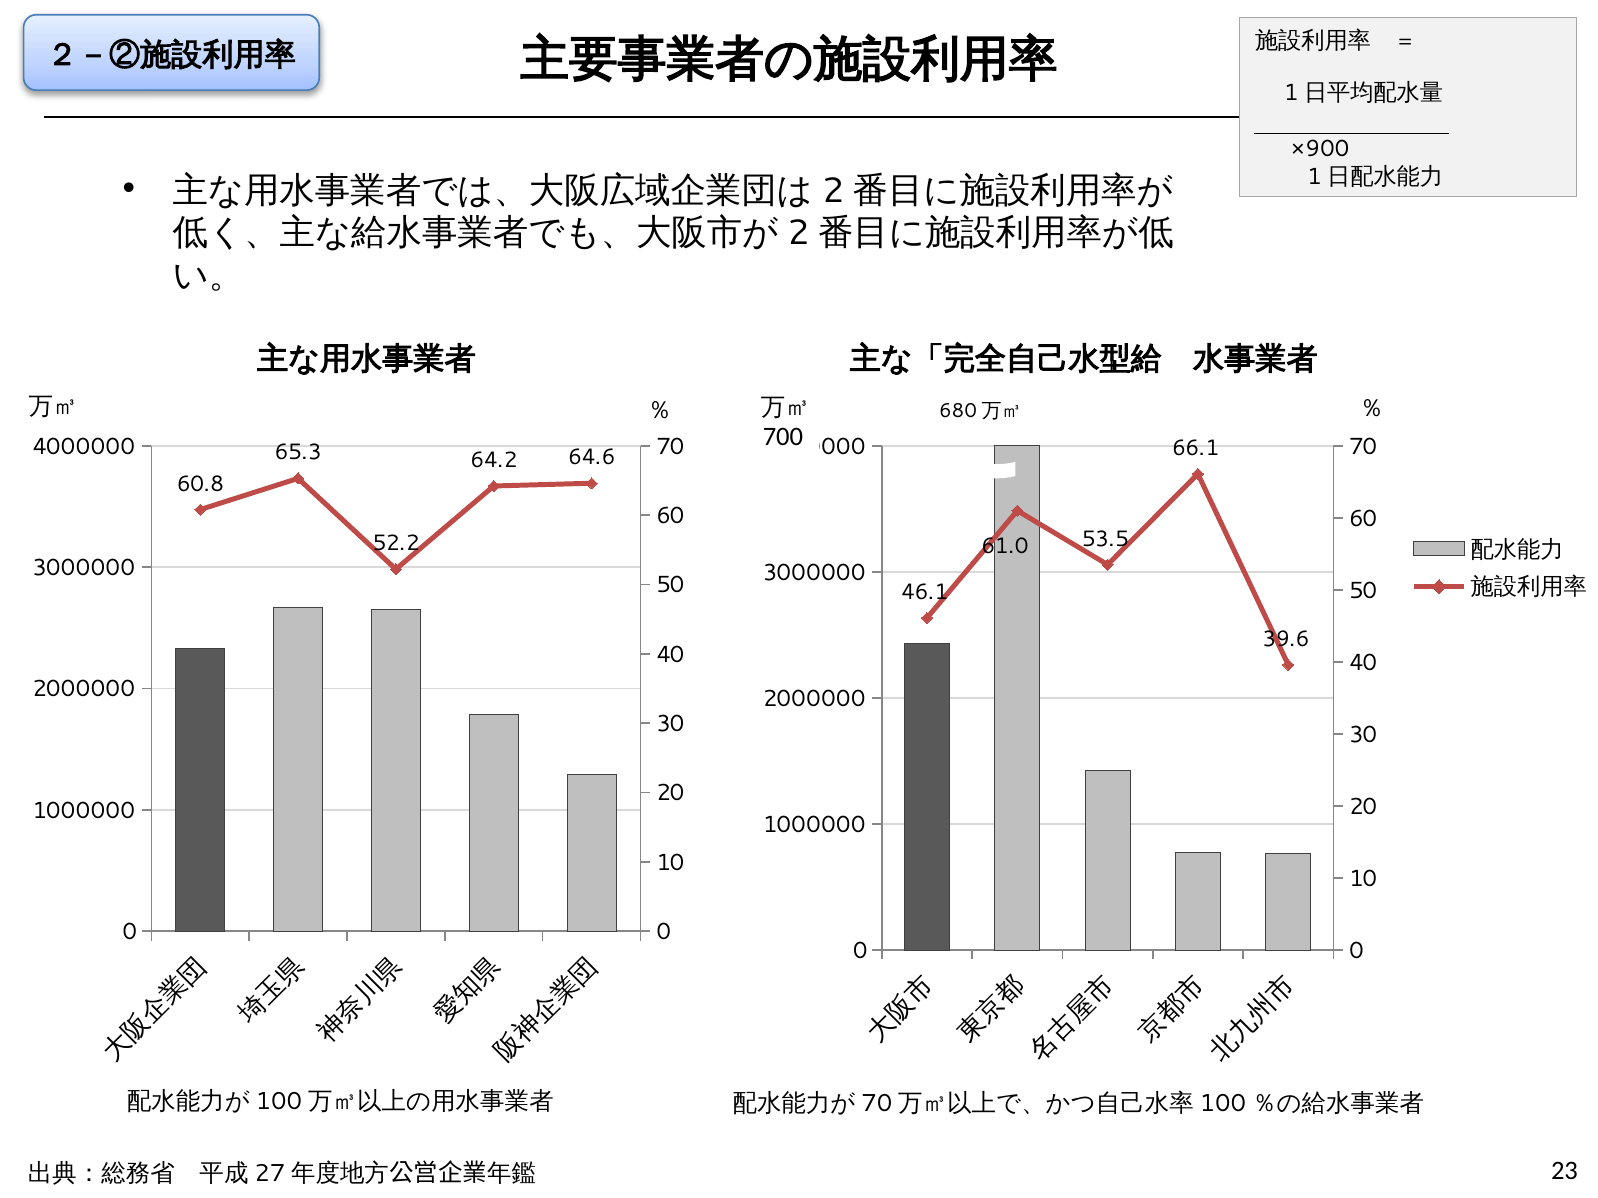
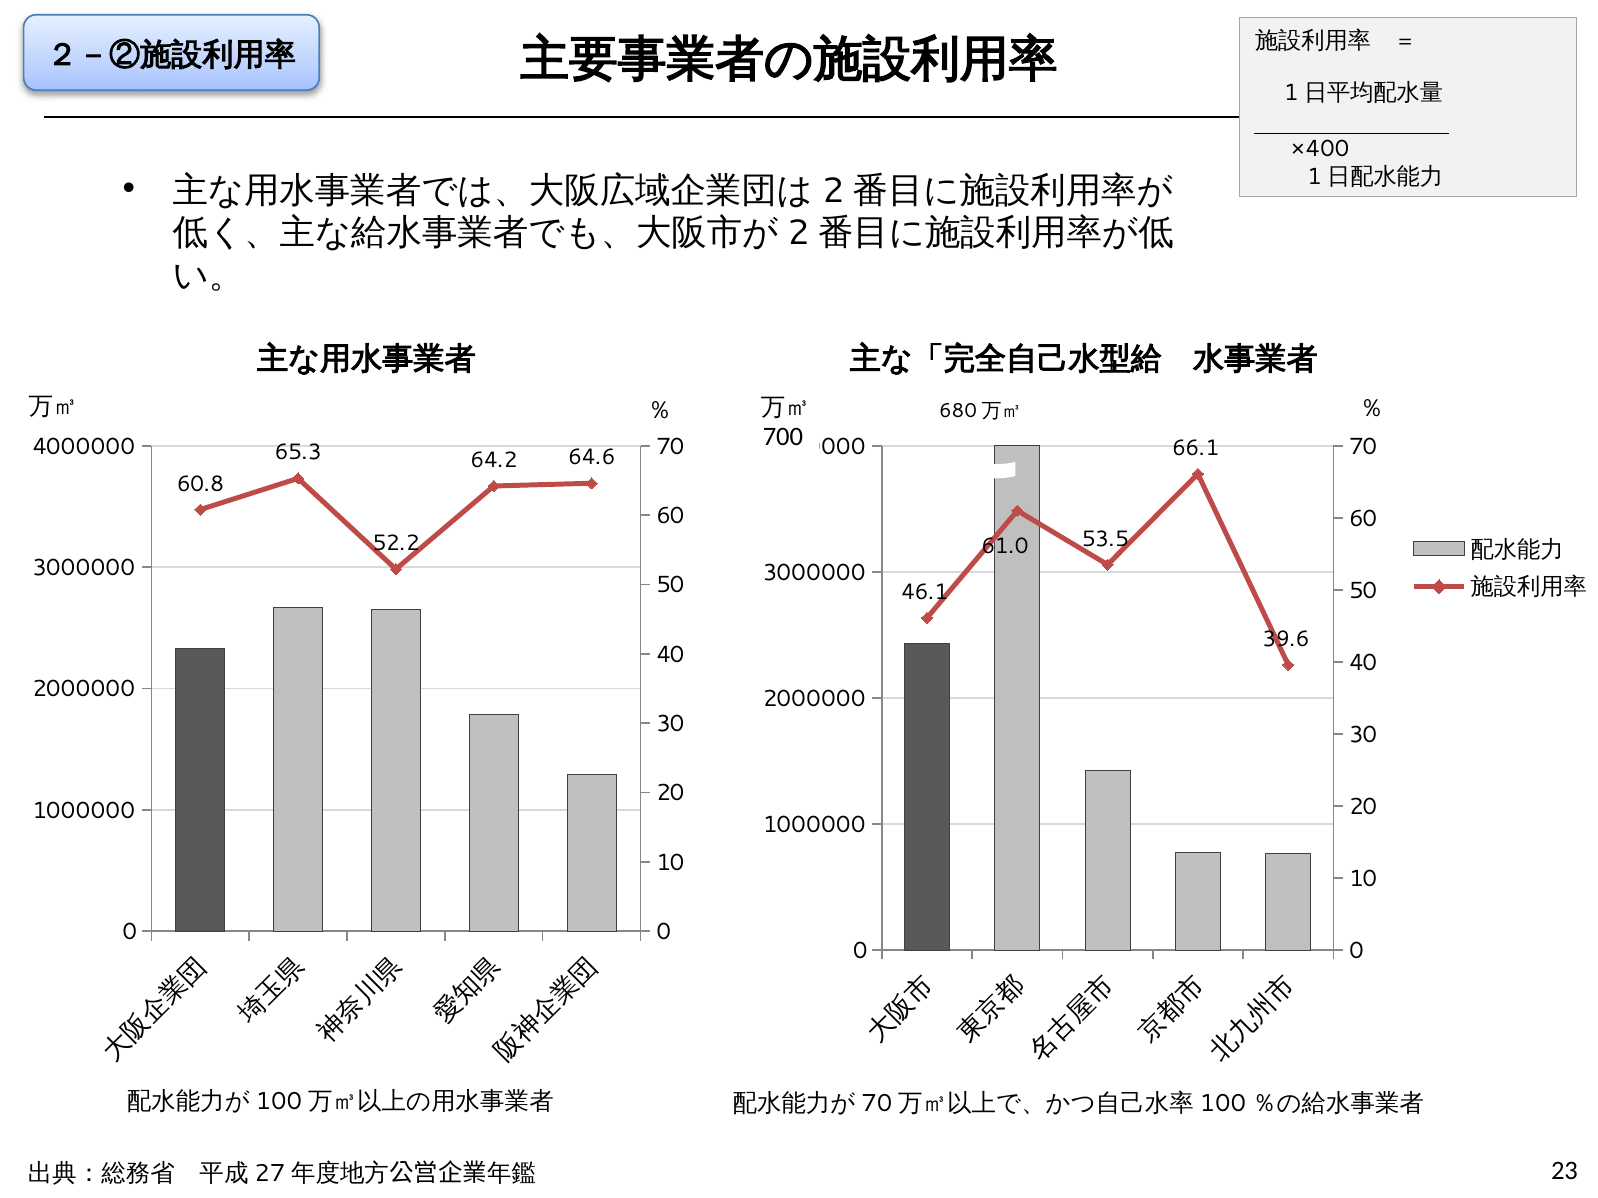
×900: ×900 -> ×400 (1320, 149)
